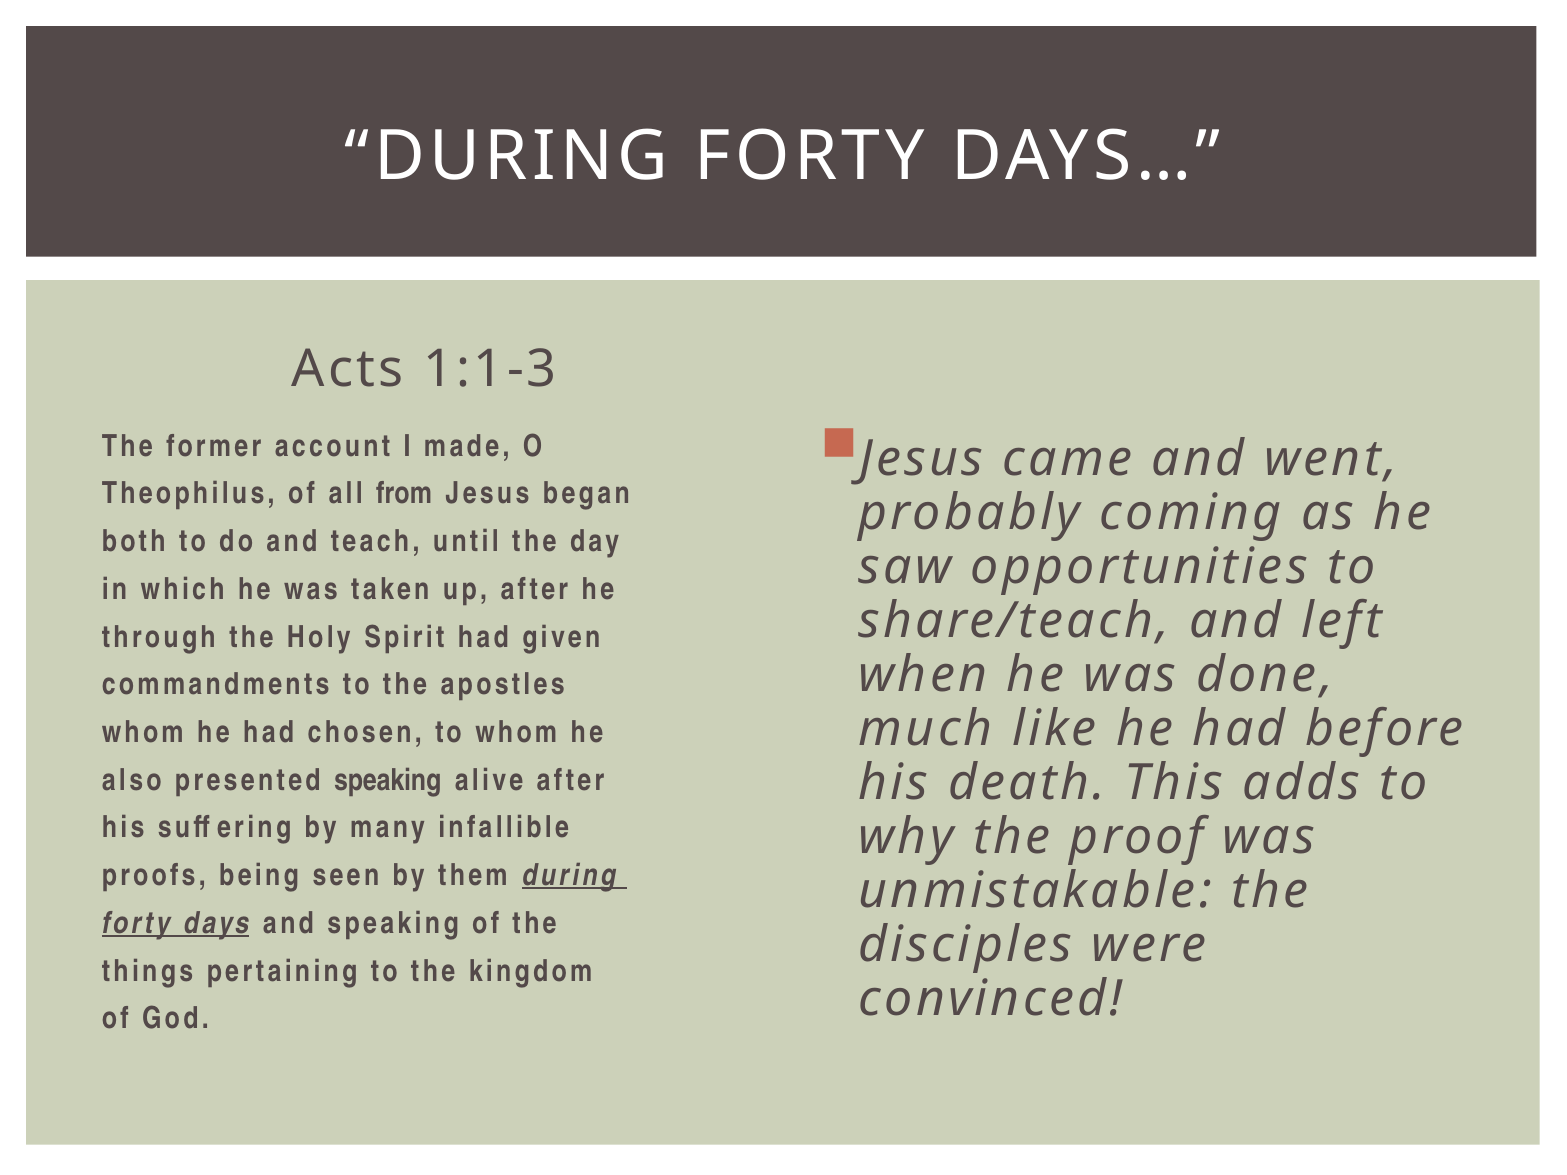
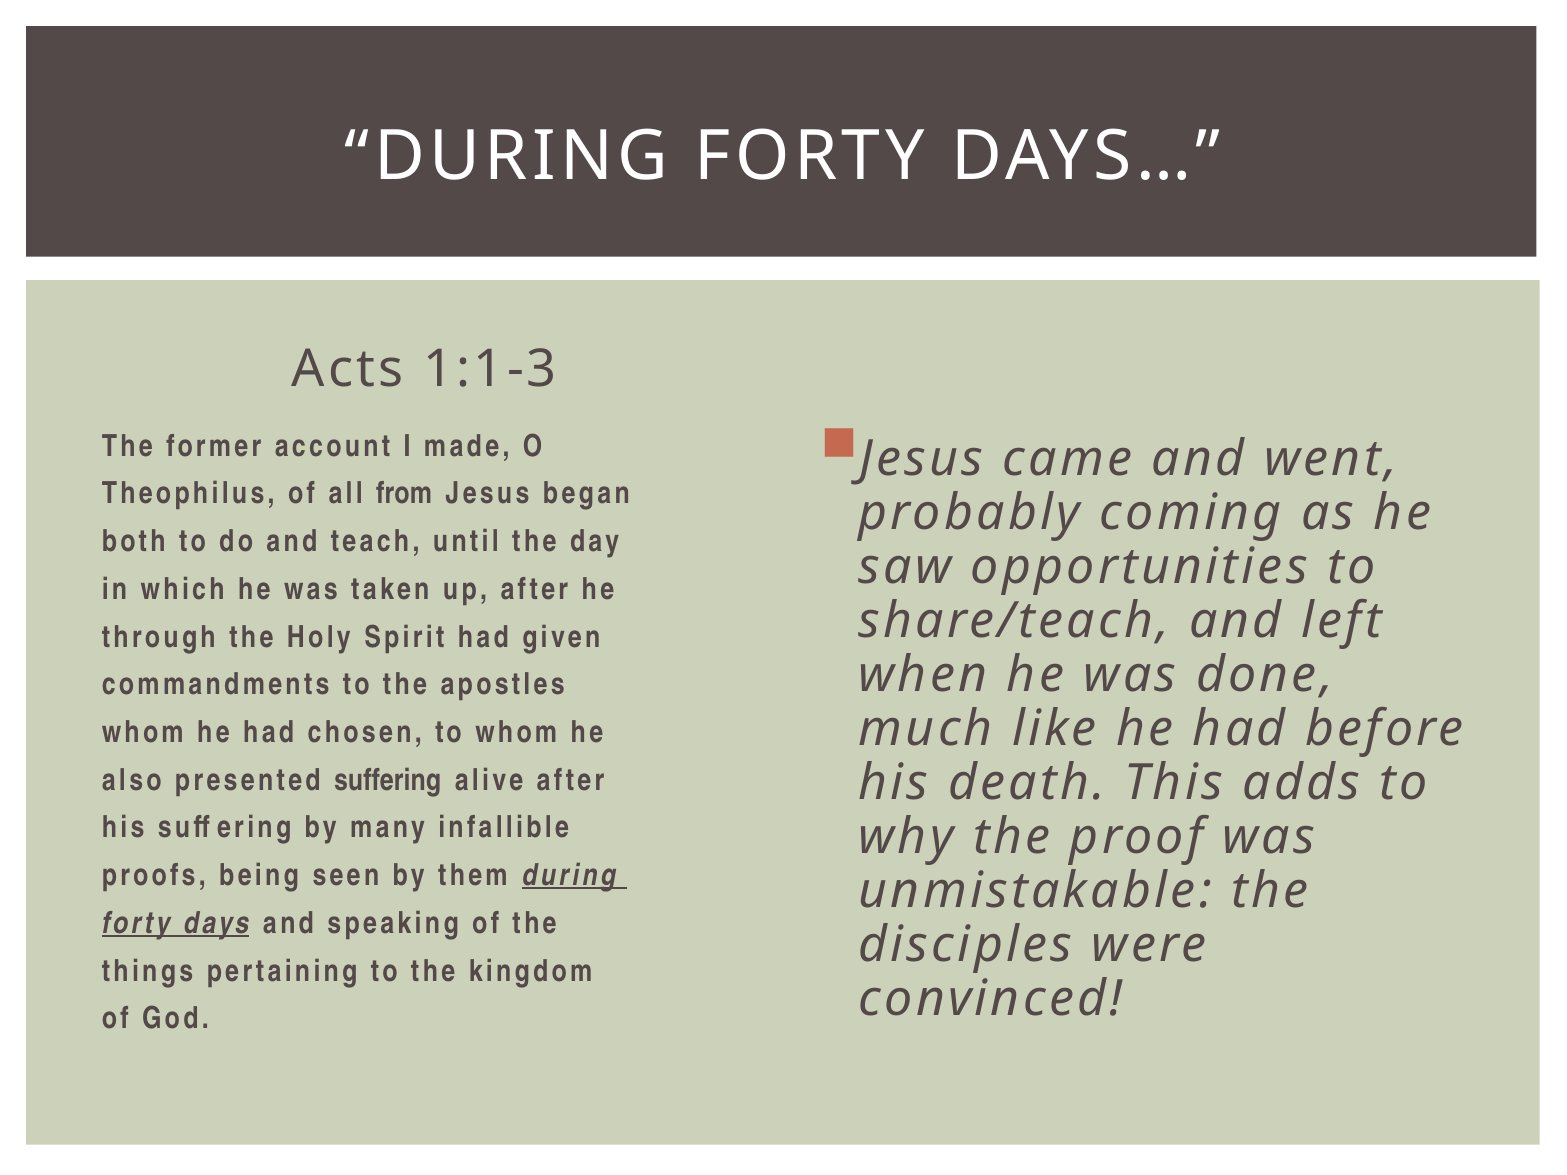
presented speaking: speaking -> suffering (388, 780)
